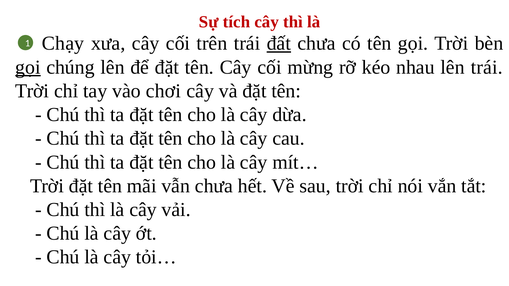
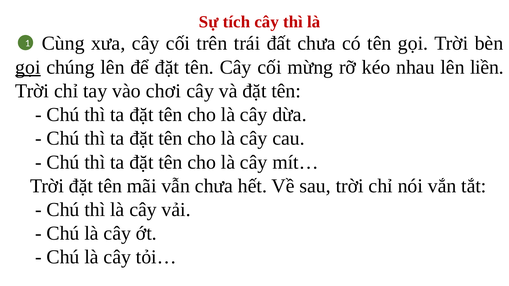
Chạy: Chạy -> Cùng (63, 44)
đất underline: present -> none (279, 44)
lên trái: trái -> liền (487, 67)
